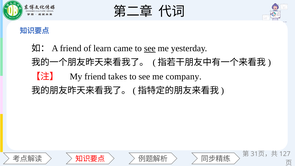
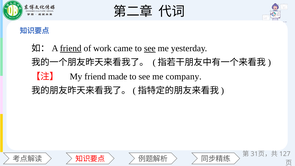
friend underline: none -> present (71, 48)
learn: learn -> work (102, 48)
takes: takes -> made (118, 76)
